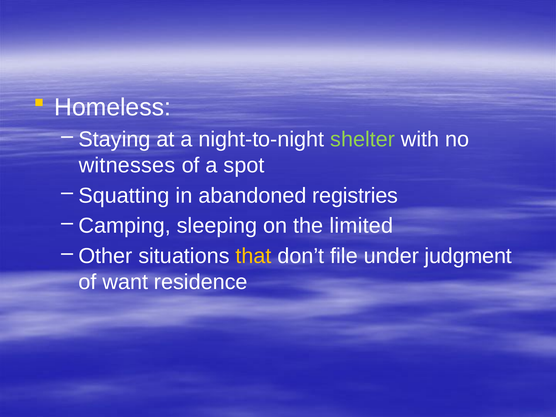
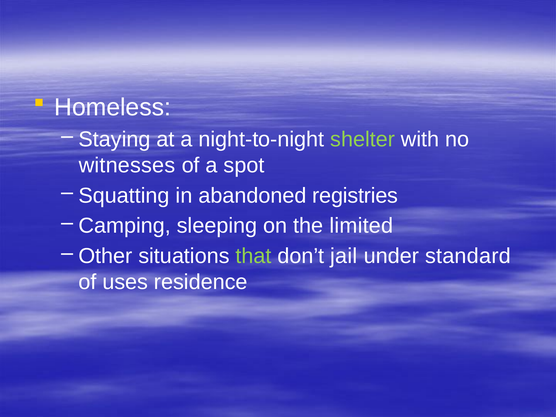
that colour: yellow -> light green (253, 256)
file: file -> jail (344, 256)
judgment: judgment -> standard (468, 256)
want: want -> uses (125, 282)
